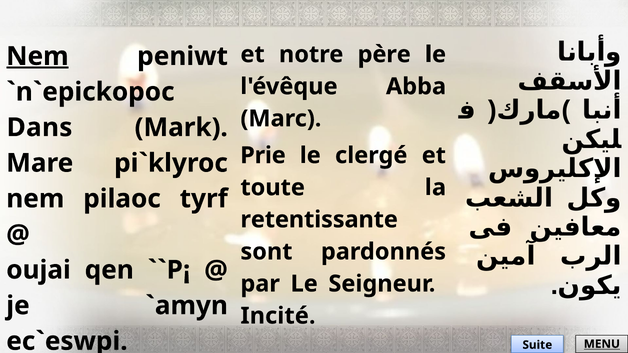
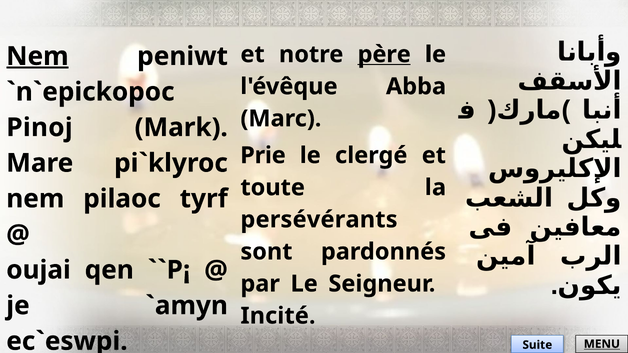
père underline: none -> present (384, 54)
Dans: Dans -> Pinoj (40, 128)
retentissante: retentissante -> persévérants (319, 220)
